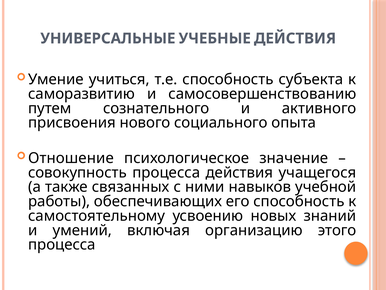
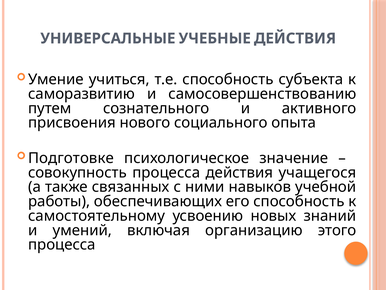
Отношение: Отношение -> Подготовке (71, 158)
